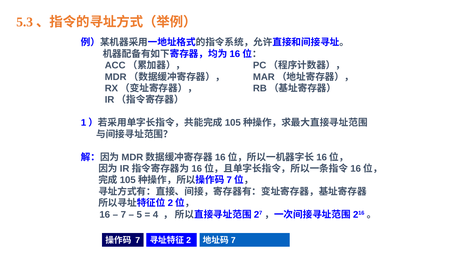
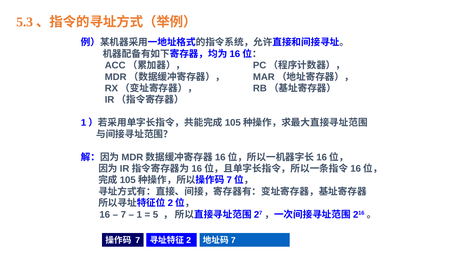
5: 5 -> 1 (139, 215)
4: 4 -> 5 (156, 215)
